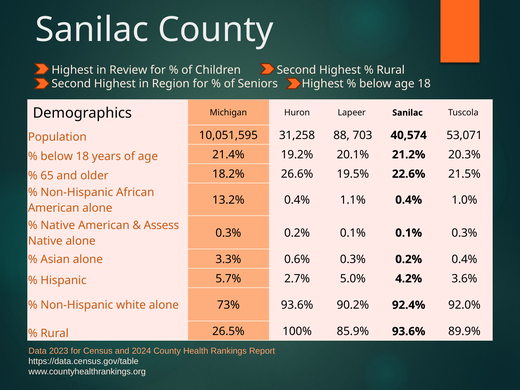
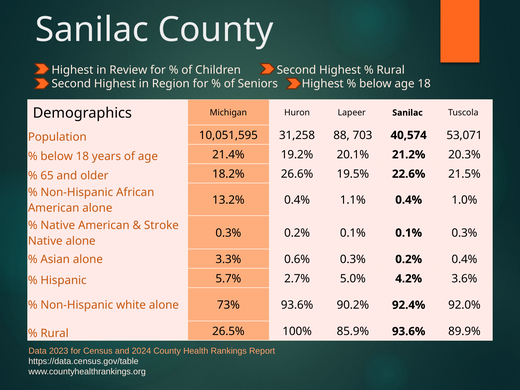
Assess: Assess -> Stroke (161, 225)
